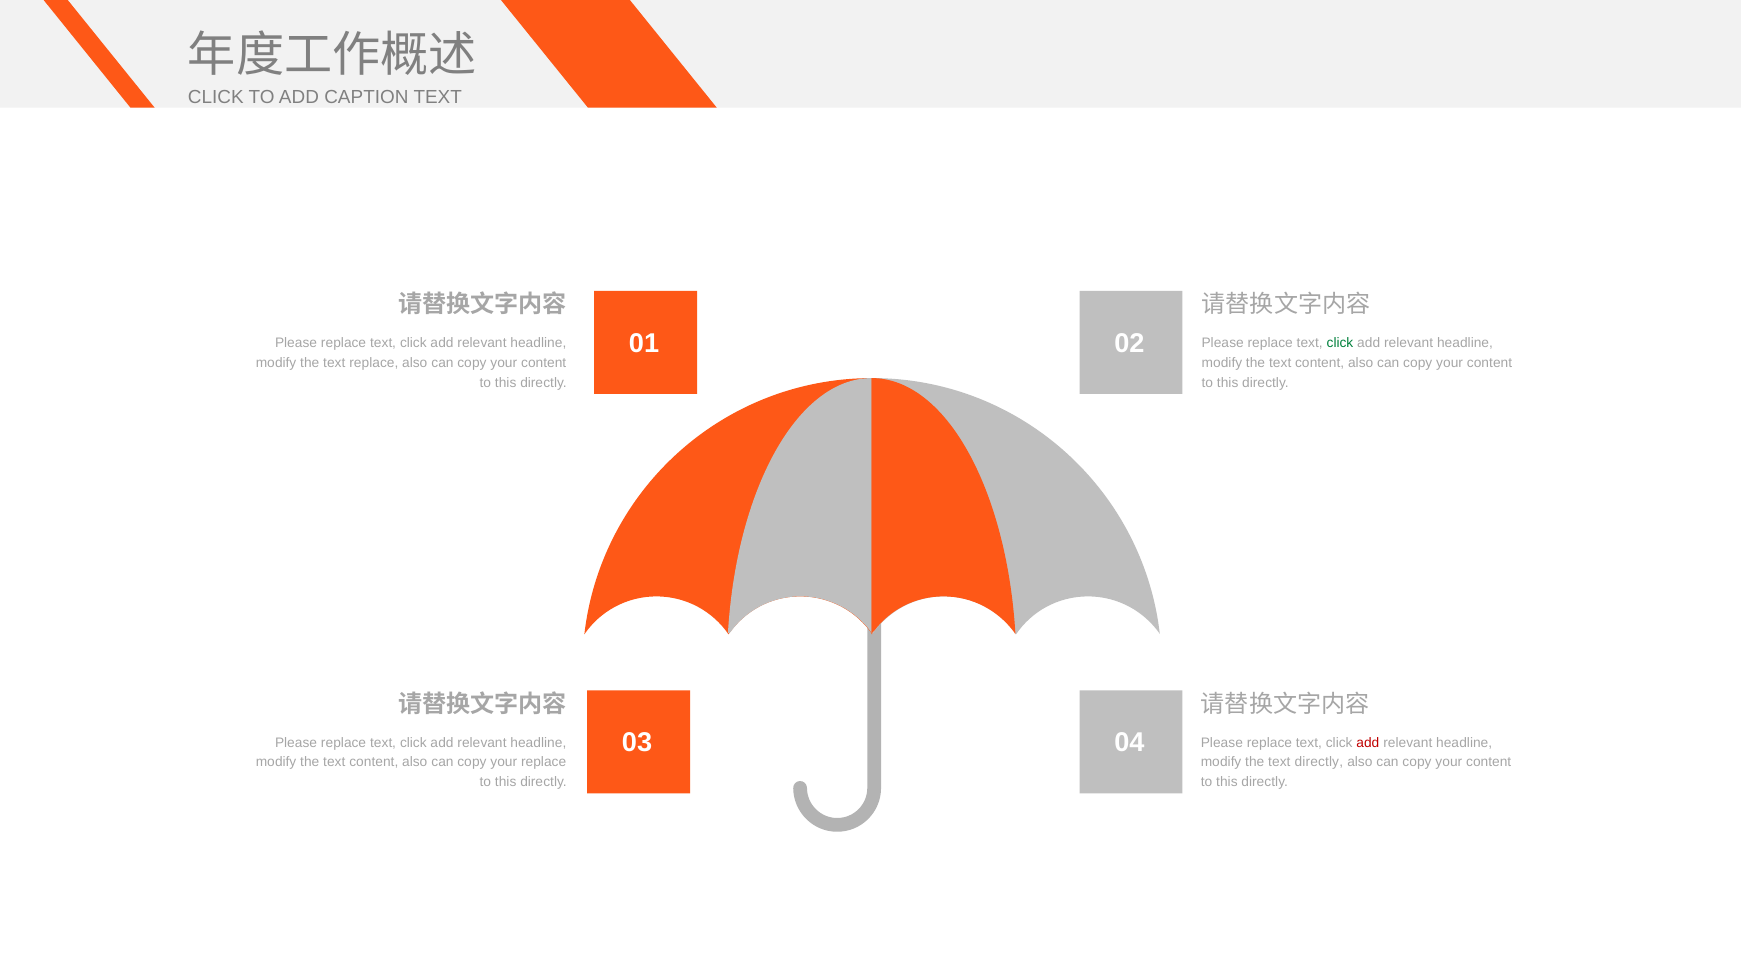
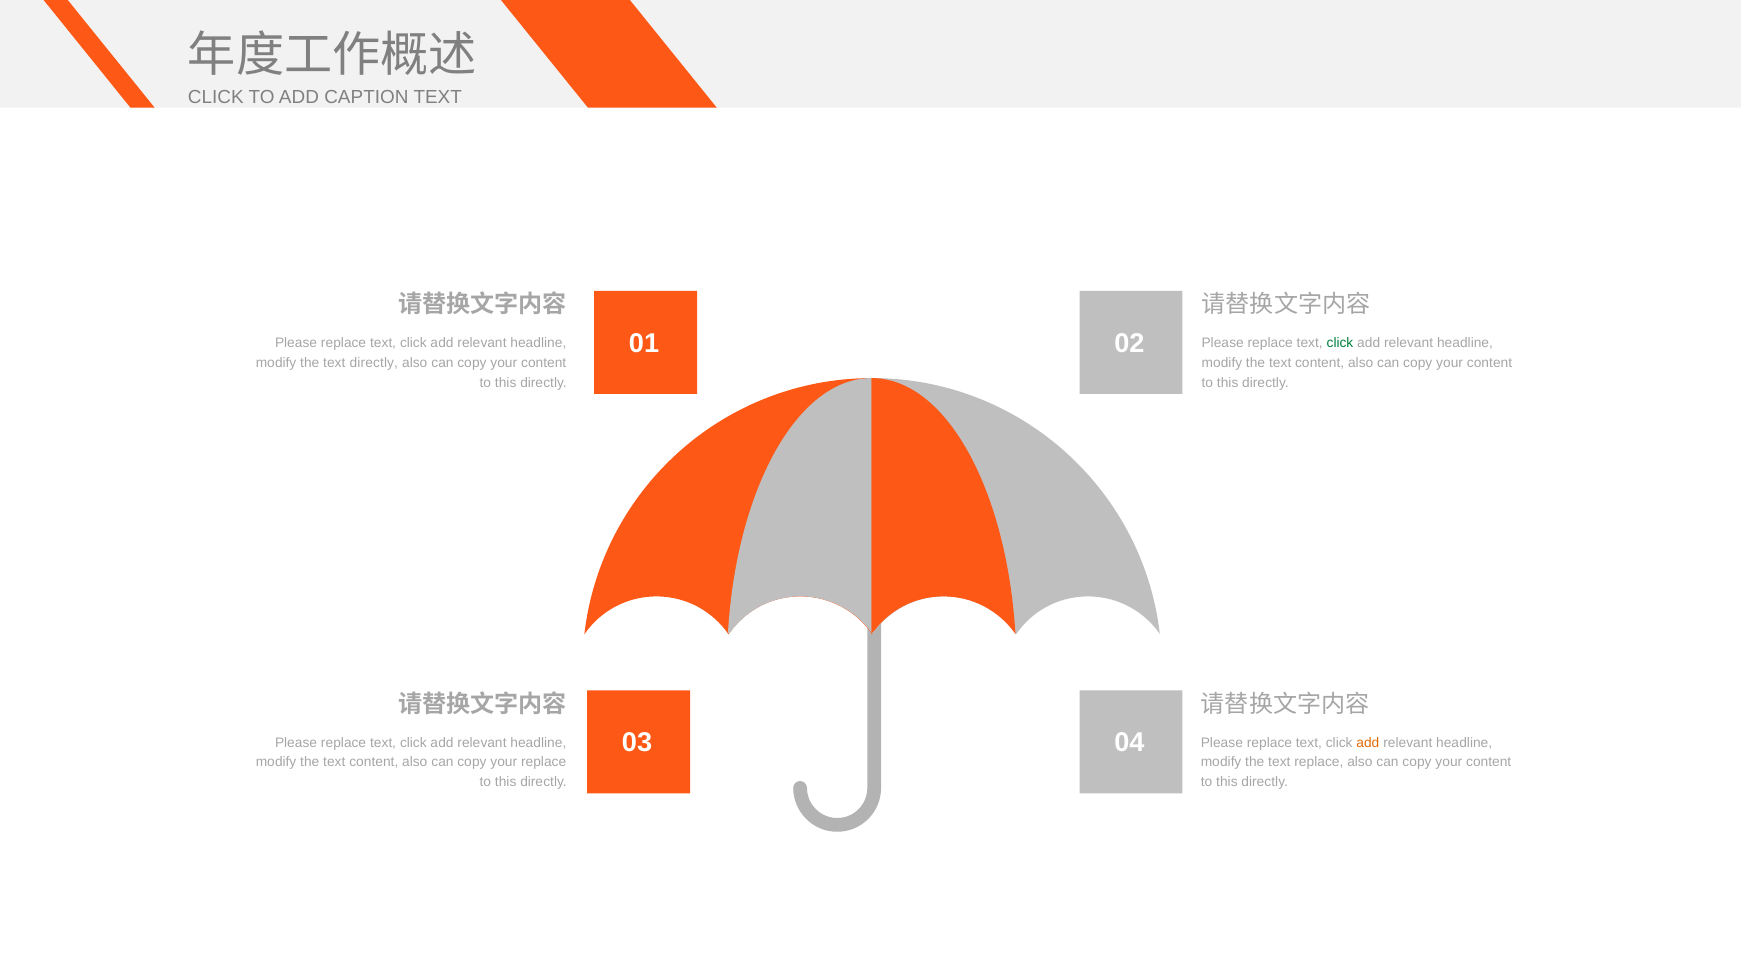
text replace: replace -> directly (374, 363)
add colour: red -> orange (1368, 743)
text directly: directly -> replace (1319, 763)
